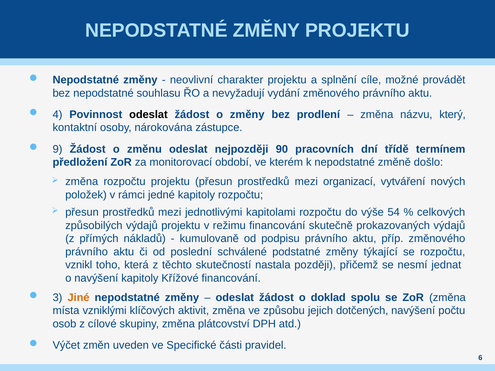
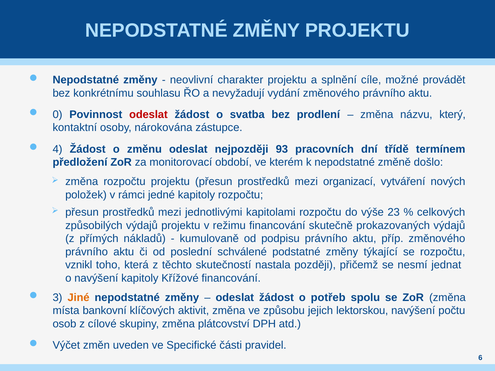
bez nepodstatné: nepodstatné -> konkrétnímu (103, 93)
4: 4 -> 0 (57, 115)
odeslat colour: black -> red (148, 115)
o změny: změny -> svatba (247, 115)
9: 9 -> 4 (57, 149)
90: 90 -> 93 (282, 149)
54: 54 -> 23 (394, 212)
doklad: doklad -> potřeb (328, 298)
vzniklými: vzniklými -> bankovní (105, 311)
dotčených: dotčených -> lektorskou (362, 311)
